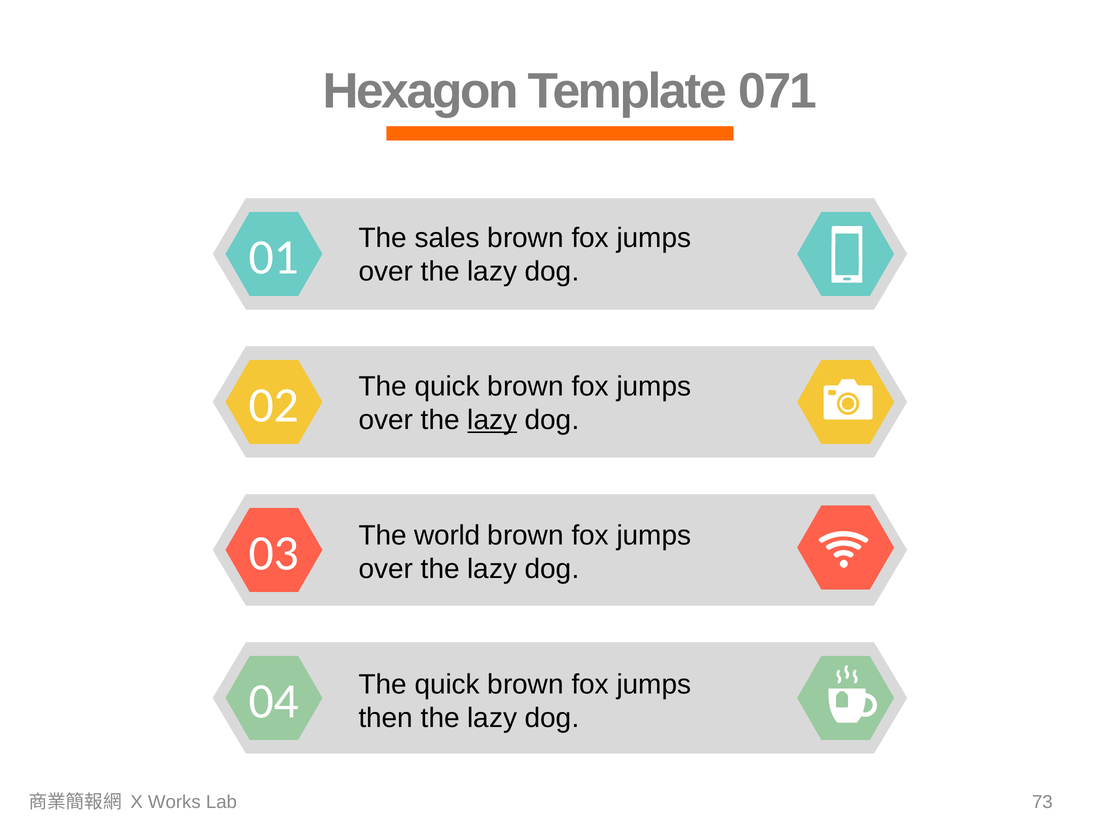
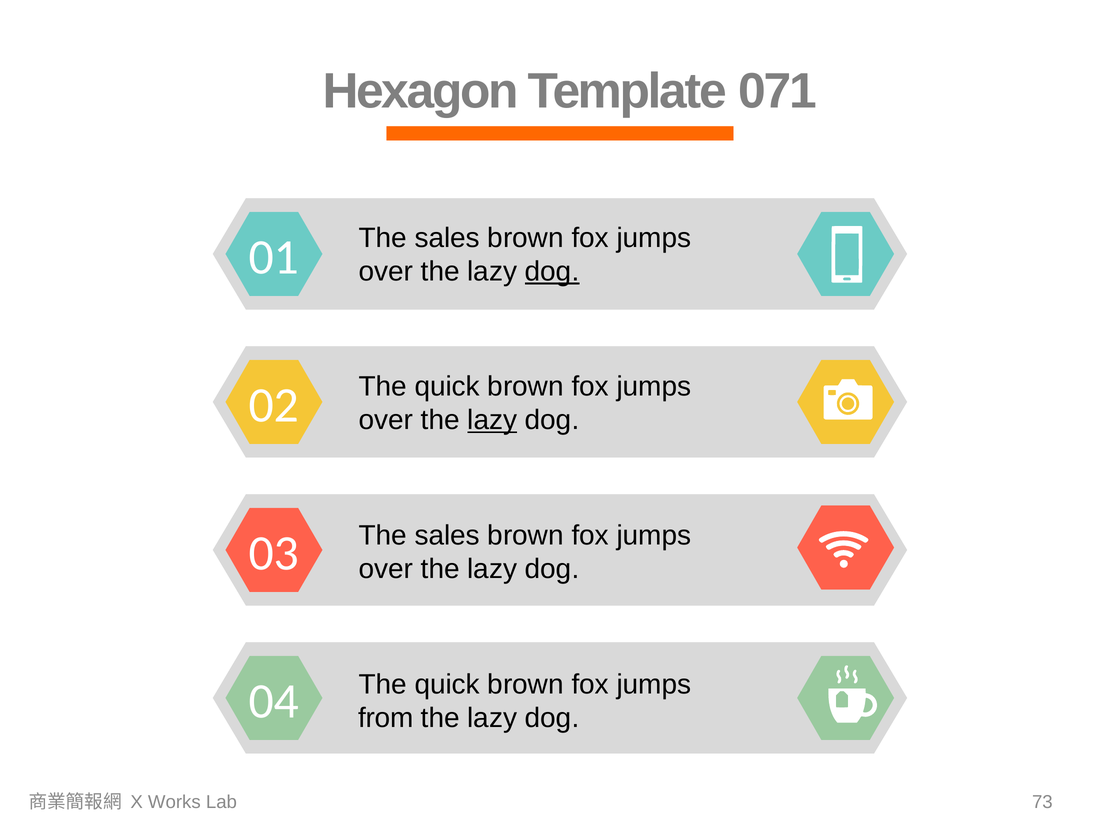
dog underline: none -> present (552, 271)
world: world -> sales (447, 535)
then: then -> from (386, 718)
